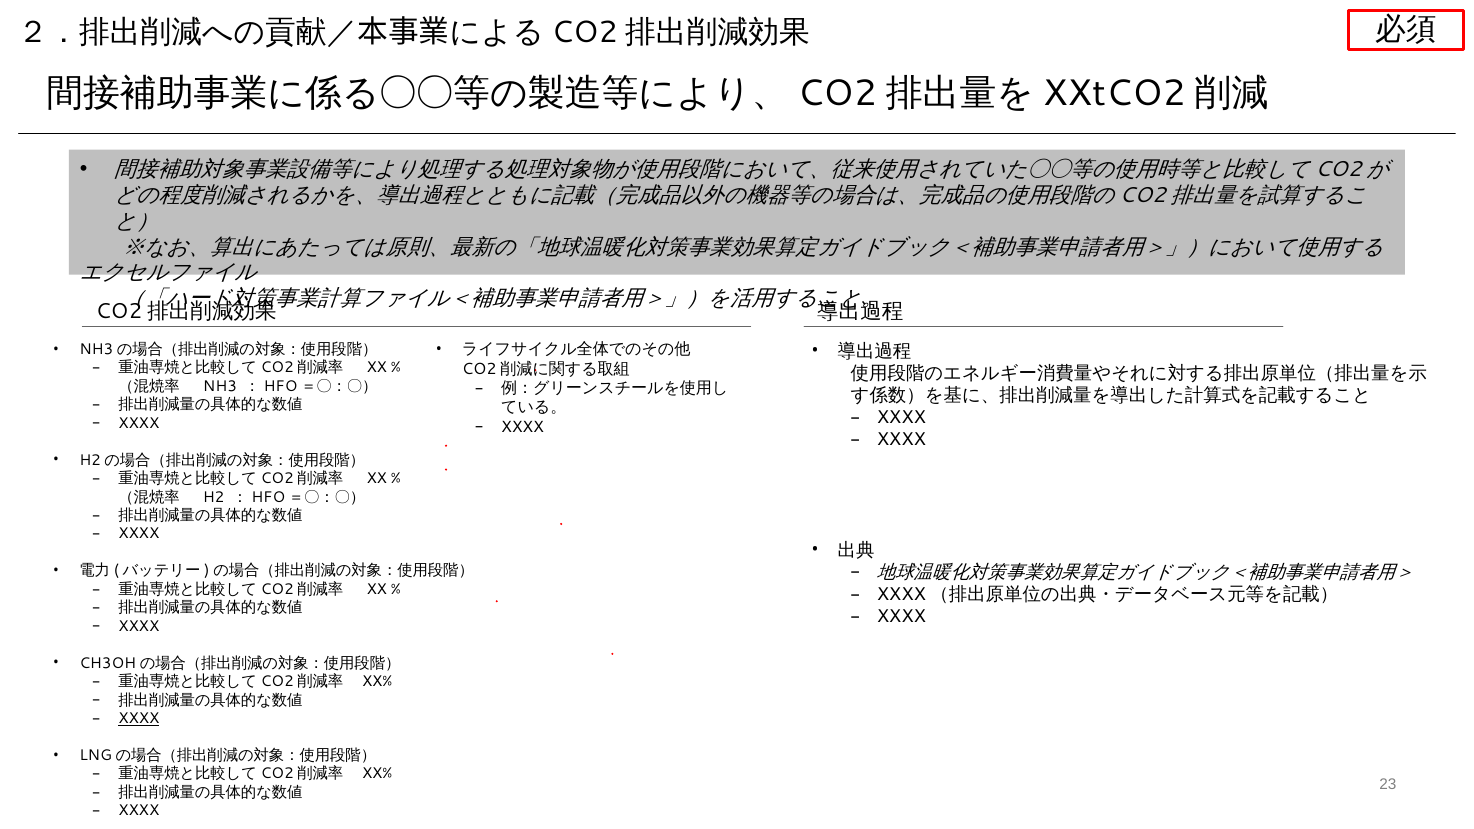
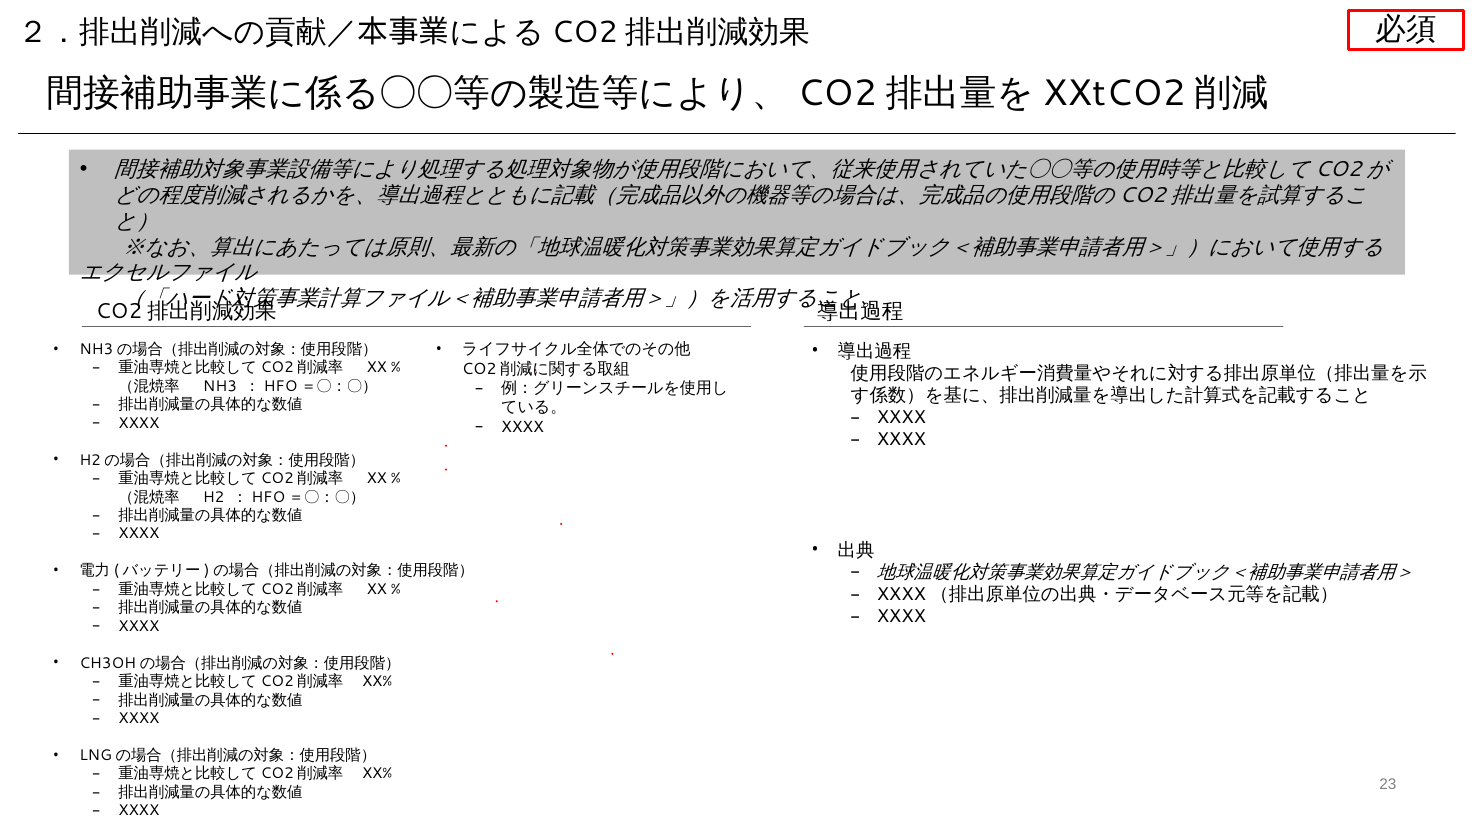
XXXX underline: present -> none (139, 719)
